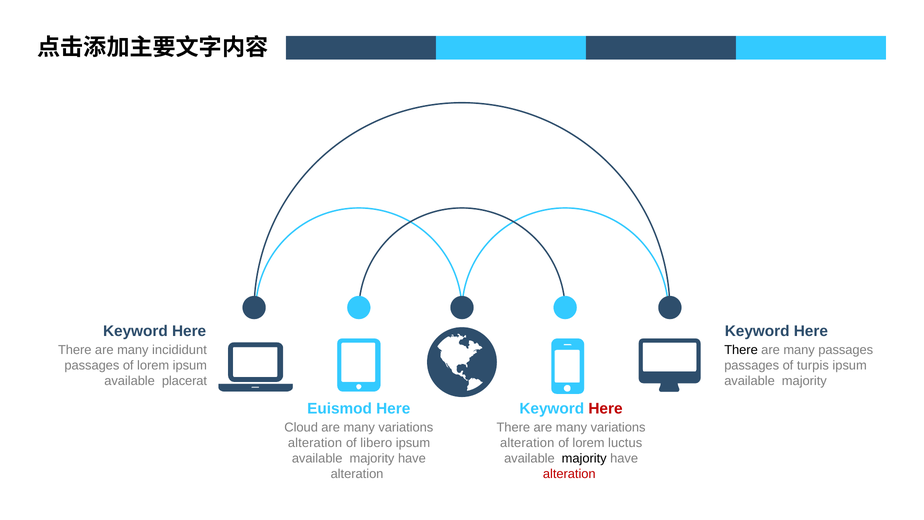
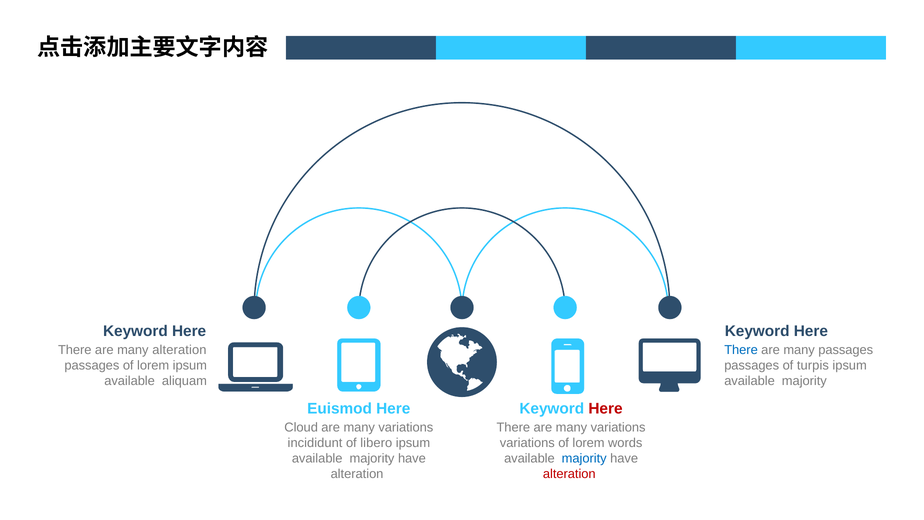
many incididunt: incididunt -> alteration (179, 350)
There colour: black -> blue (741, 350)
placerat: placerat -> aliquam (184, 381)
alteration: alteration -> incididunt (315, 443)
alteration: alteration -> variations (527, 443)
luctus: luctus -> words (625, 443)
majority colour: black -> blue (584, 458)
